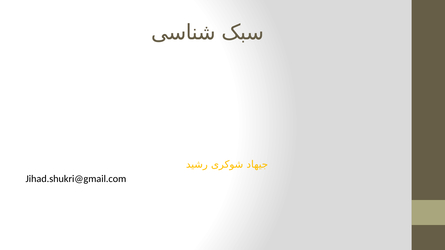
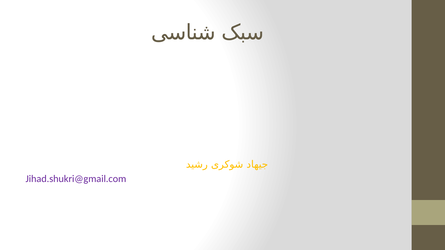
Jihad.shukri@gmail.com colour: black -> purple (76, 179)
